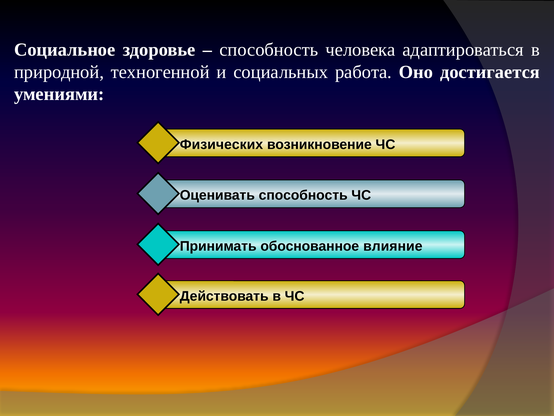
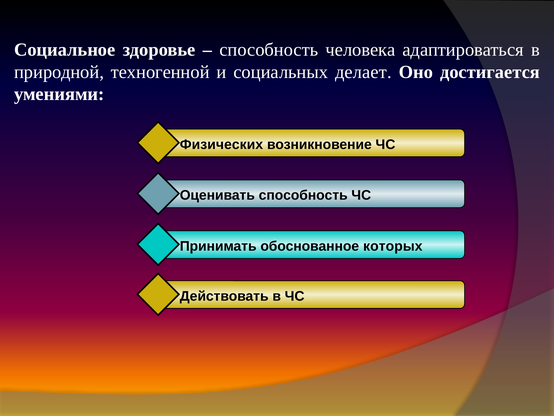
работа: работа -> делает (363, 72)
влияние: влияние -> которых (393, 246)
